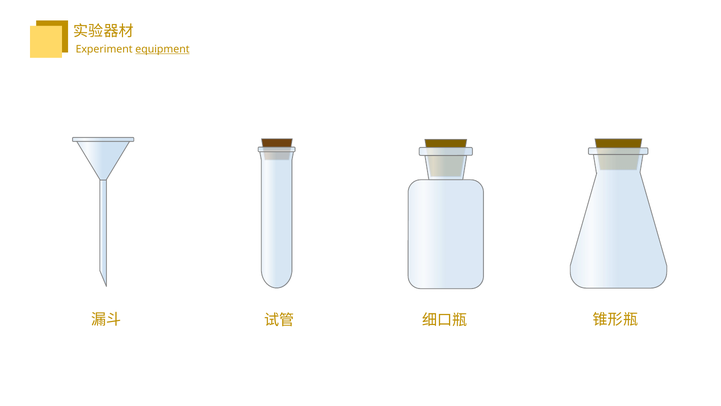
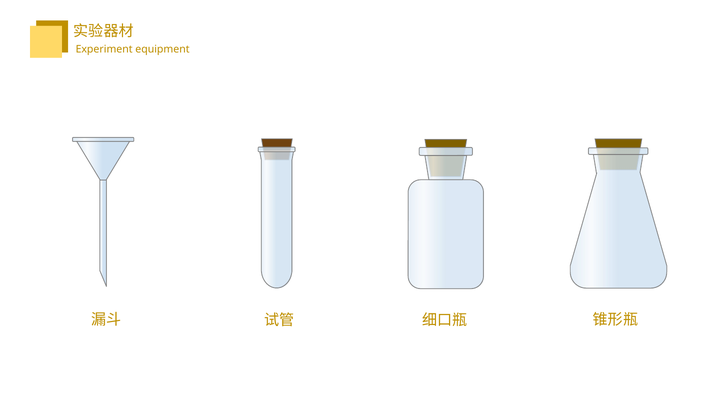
equipment underline: present -> none (162, 49)
